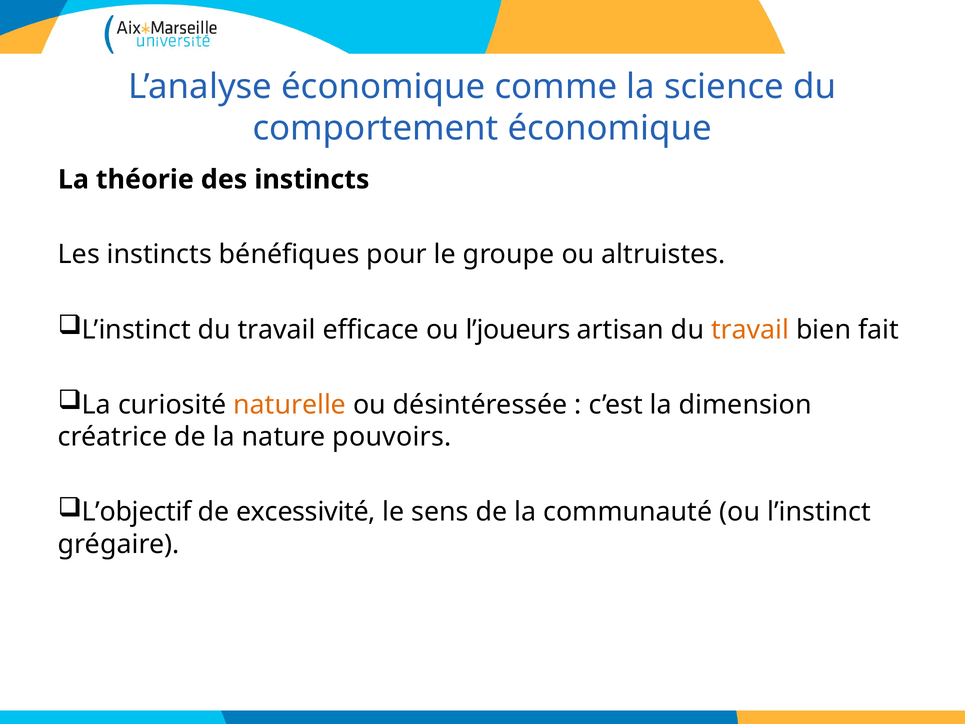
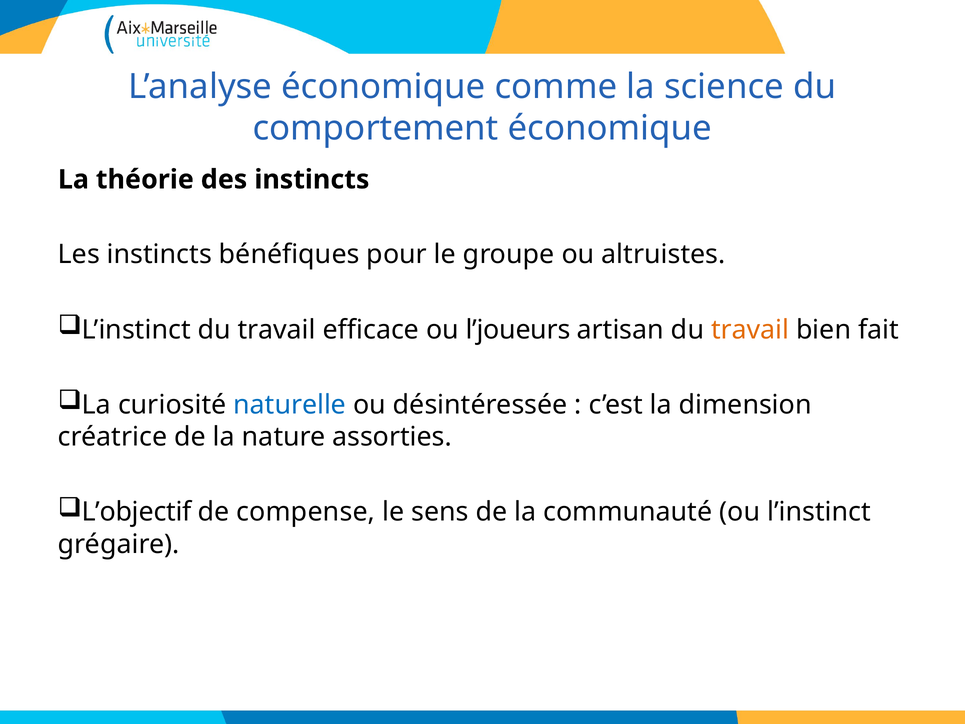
naturelle colour: orange -> blue (290, 405)
pouvoirs: pouvoirs -> assorties (392, 437)
excessivité: excessivité -> compense (306, 512)
